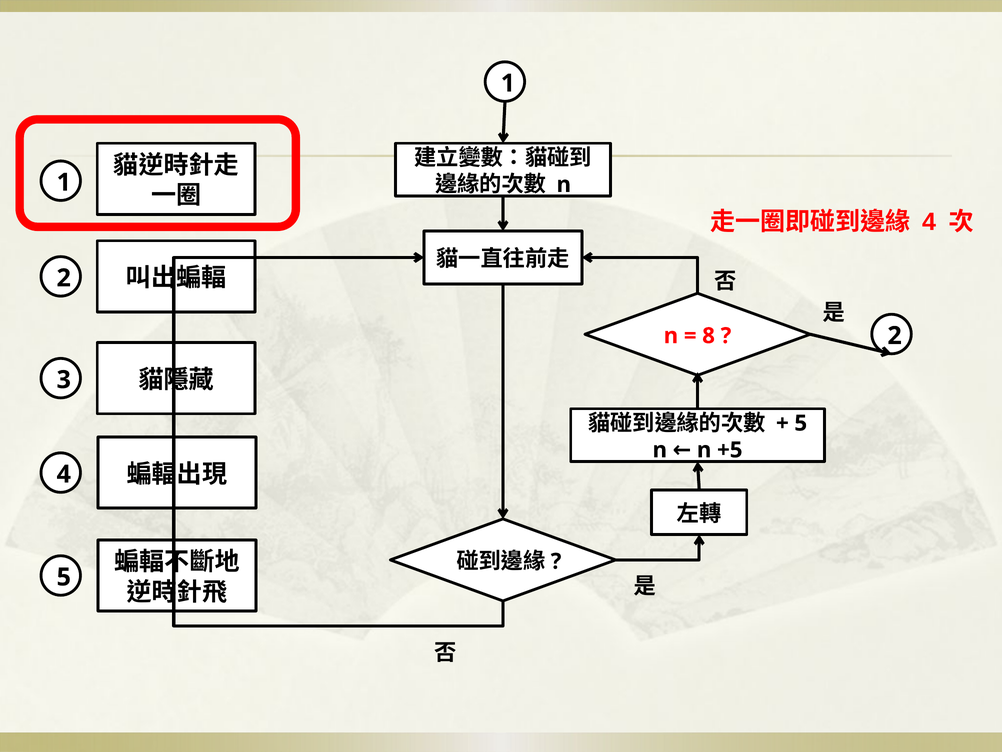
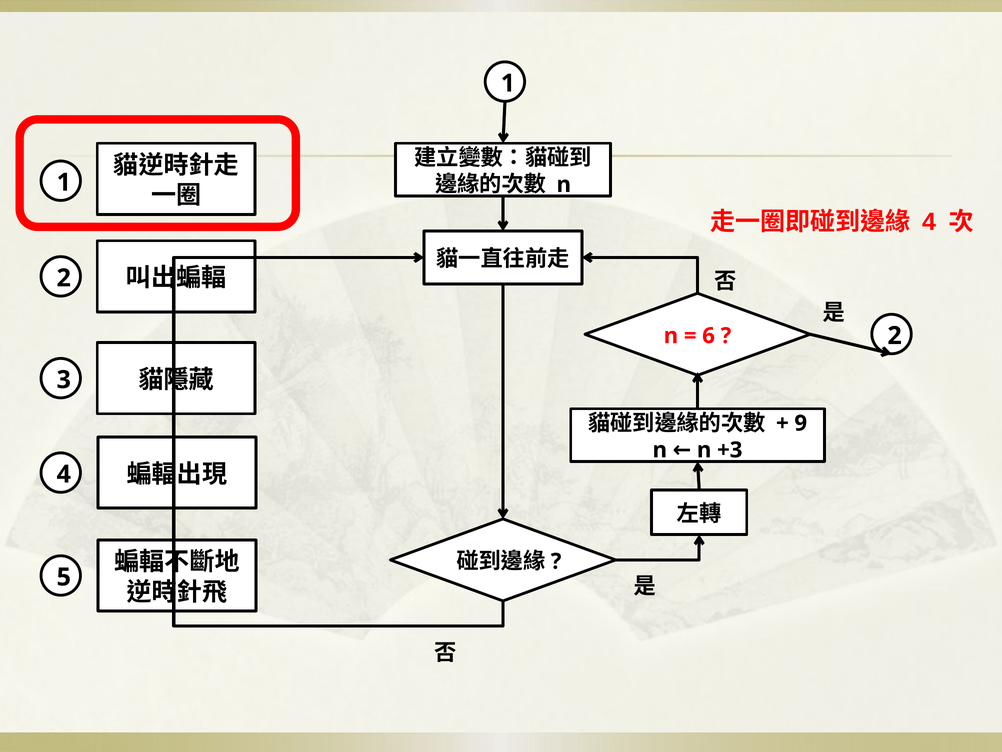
8: 8 -> 6 (709, 336)
5: 5 -> 9 (801, 423)
+5: +5 -> +3 (730, 450)
